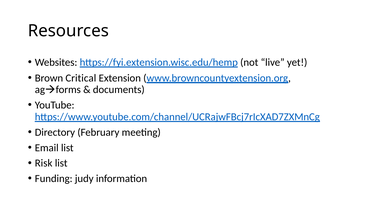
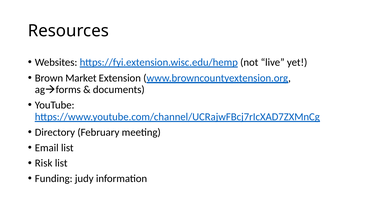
Critical: Critical -> Market (81, 78)
